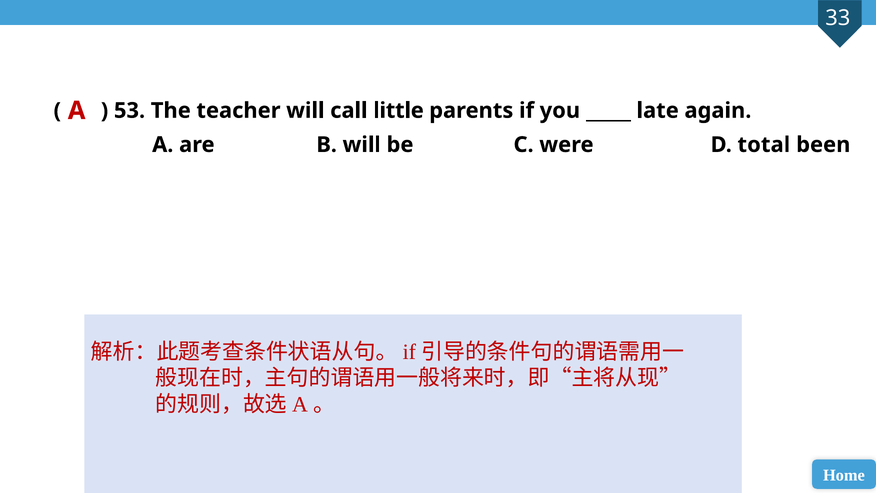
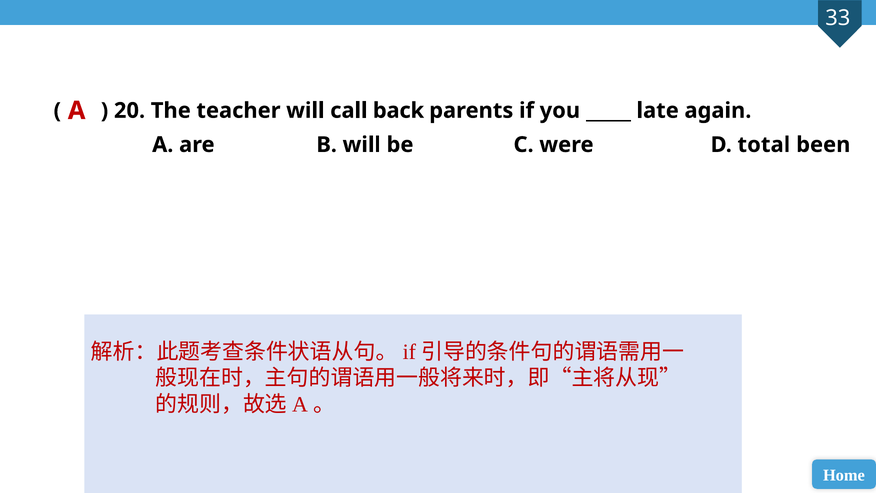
53: 53 -> 20 (130, 111)
little: little -> back (398, 111)
